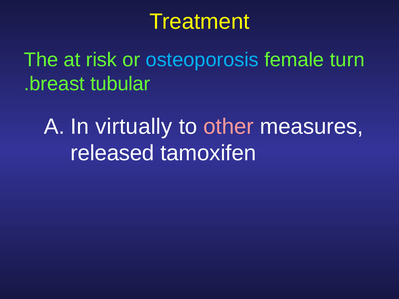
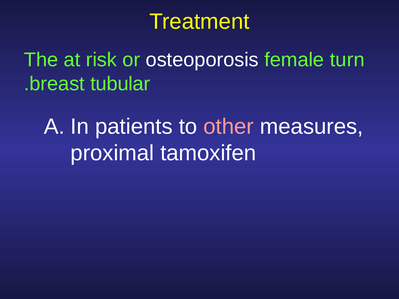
osteoporosis colour: light blue -> white (202, 60)
virtually: virtually -> patients (134, 127)
released: released -> proximal (112, 153)
